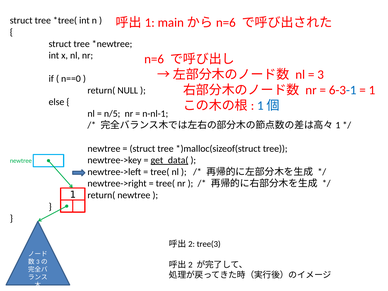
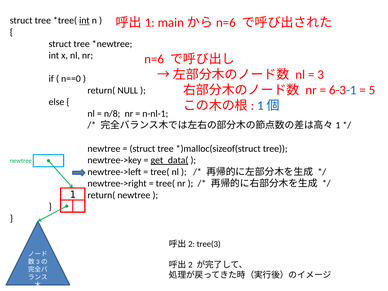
int underline: none -> present (84, 21)
1: 1 -> 5 (372, 90)
n/5: n/5 -> n/8 (112, 114)
